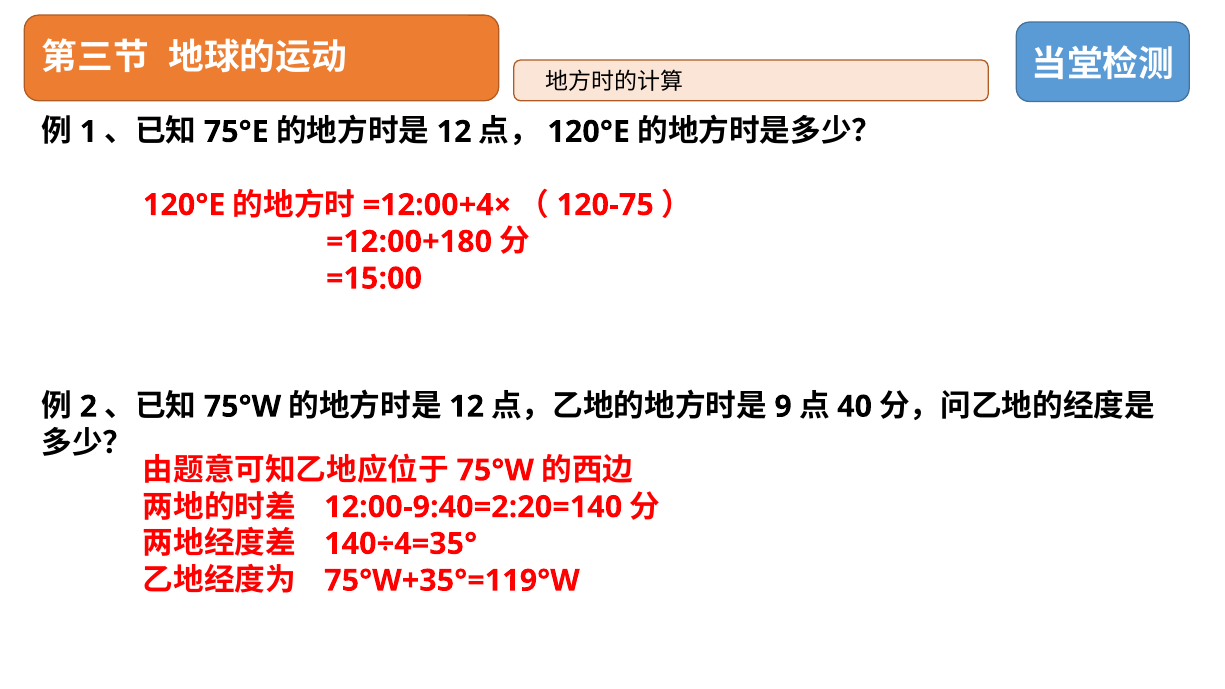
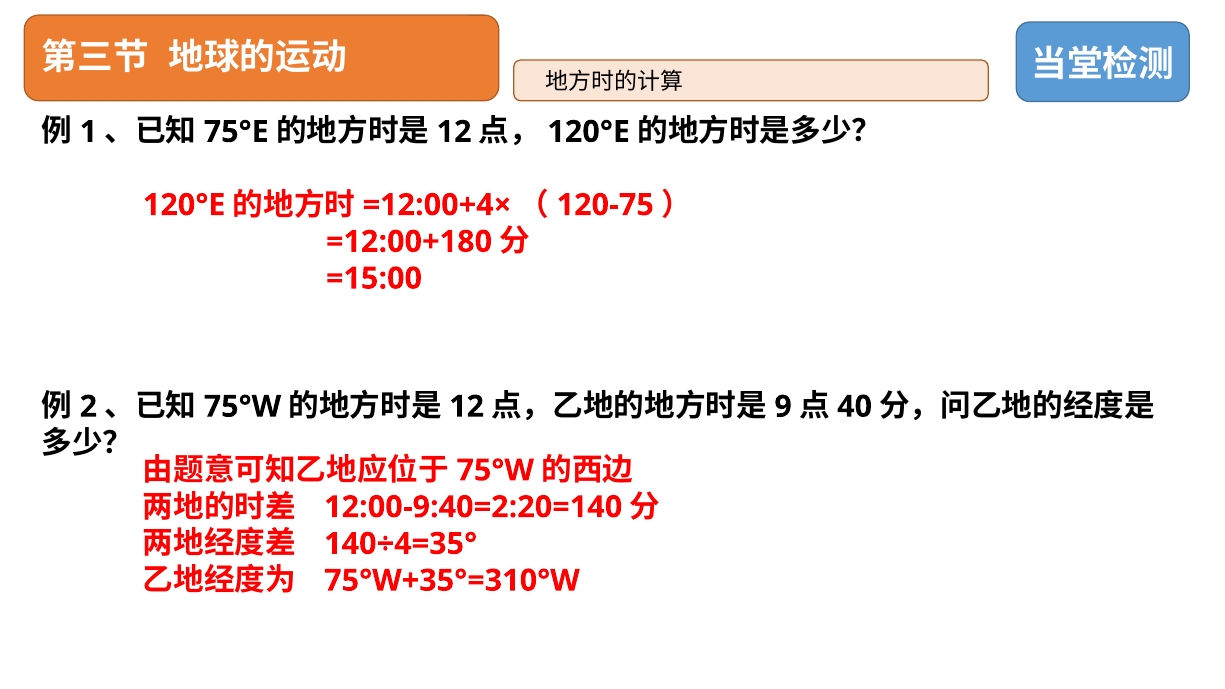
75°W+35°=119°W: 75°W+35°=119°W -> 75°W+35°=310°W (452, 581)
